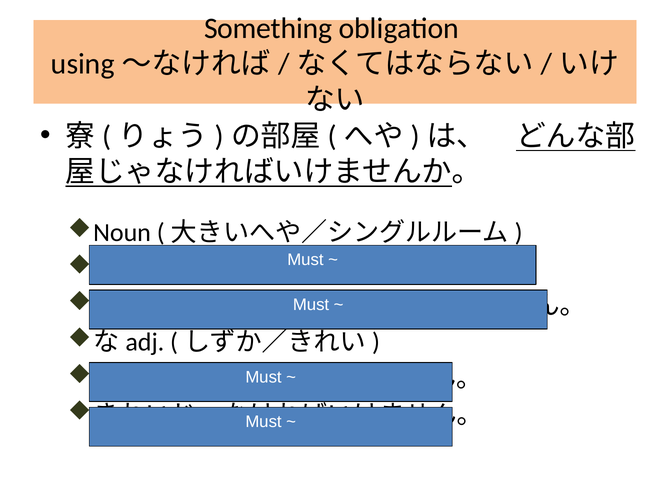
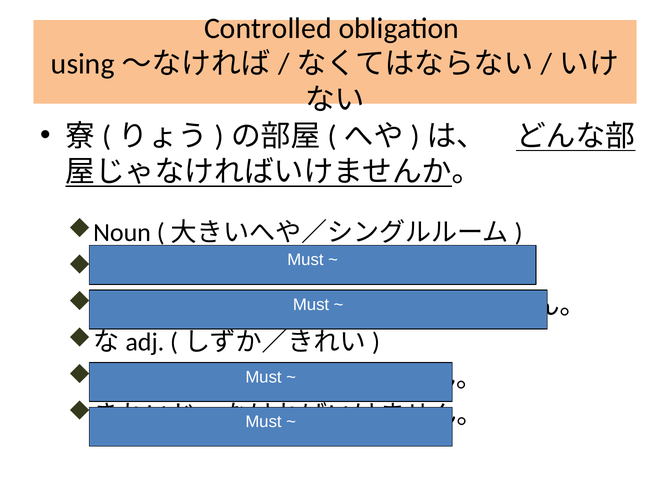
Something: Something -> Controlled (268, 28)
